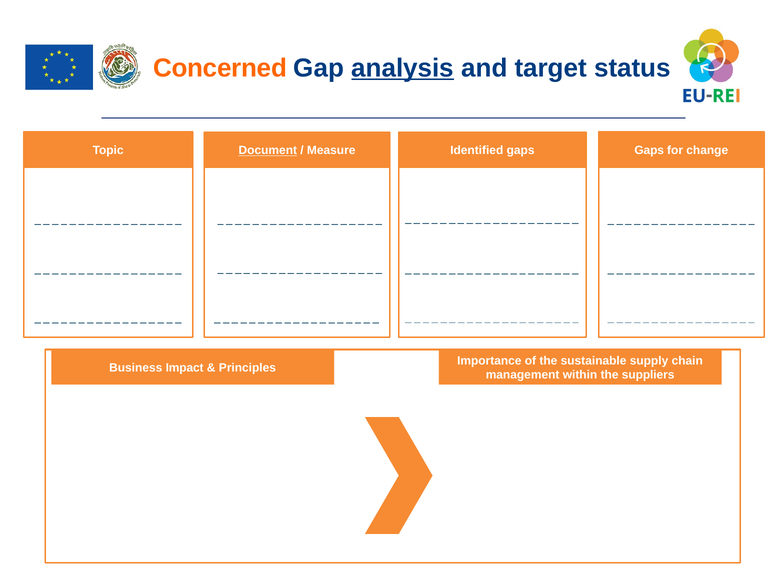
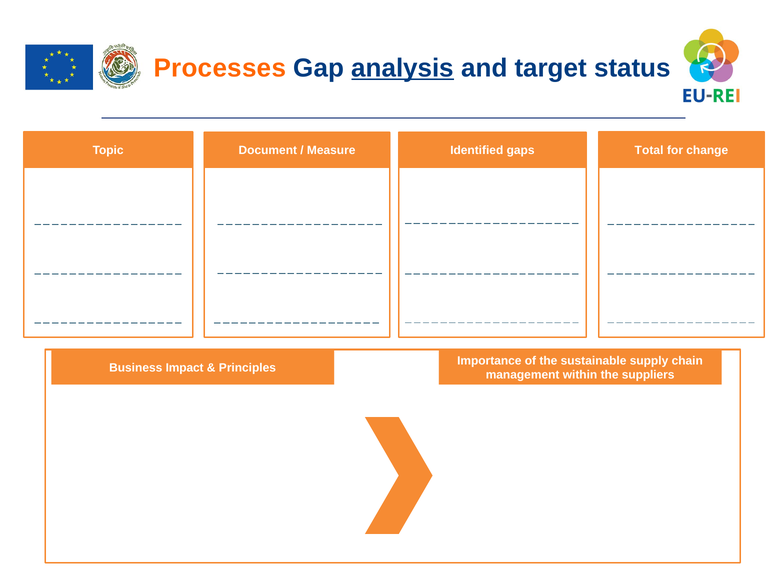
Concerned: Concerned -> Processes (220, 68)
Document underline: present -> none (268, 150)
gaps Gaps: Gaps -> Total (649, 150)
